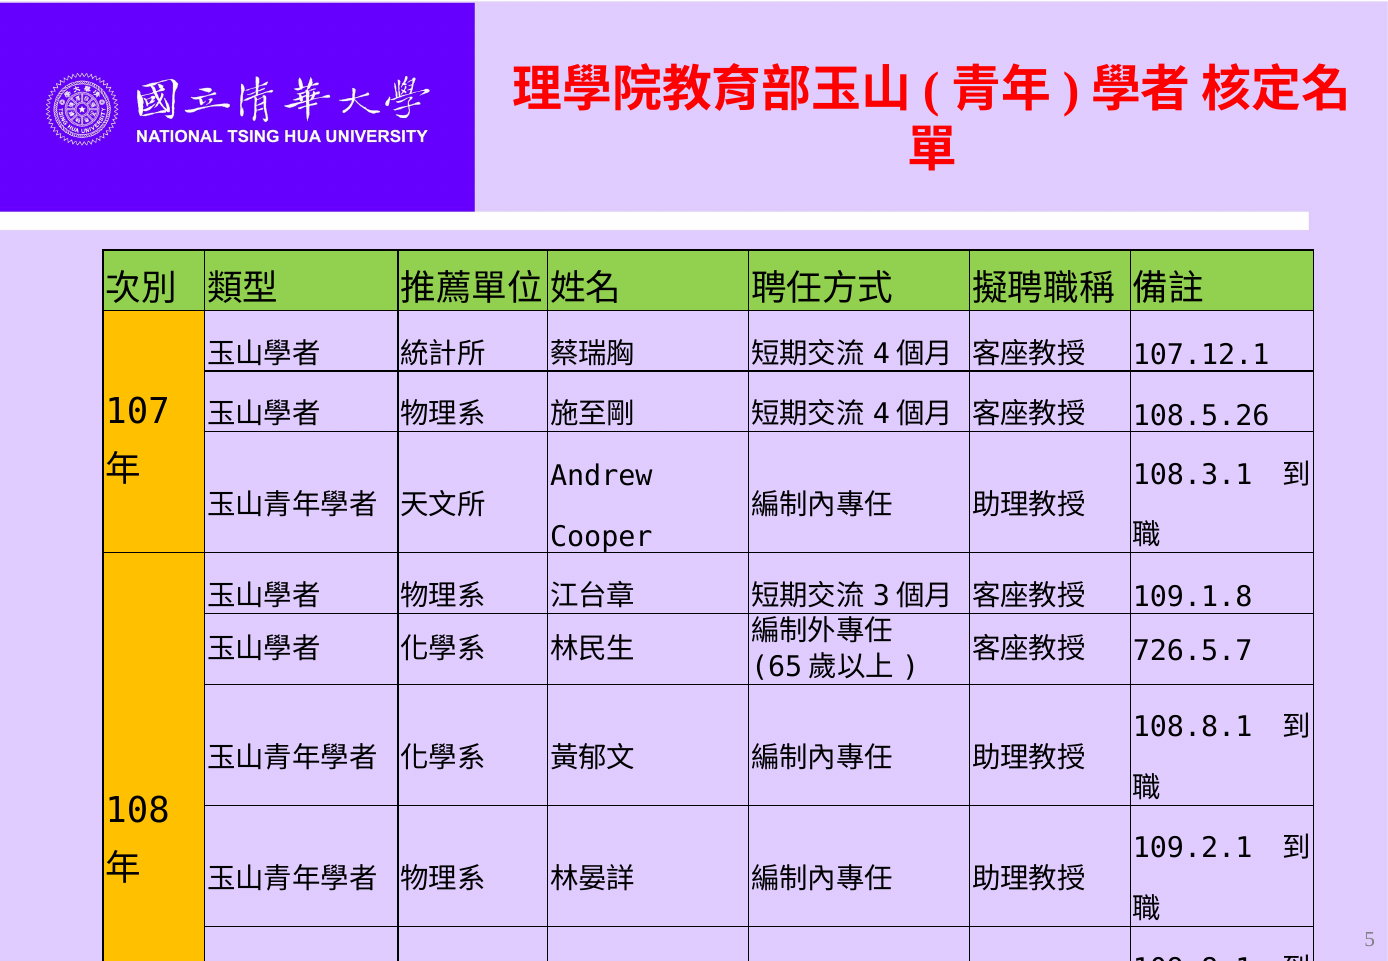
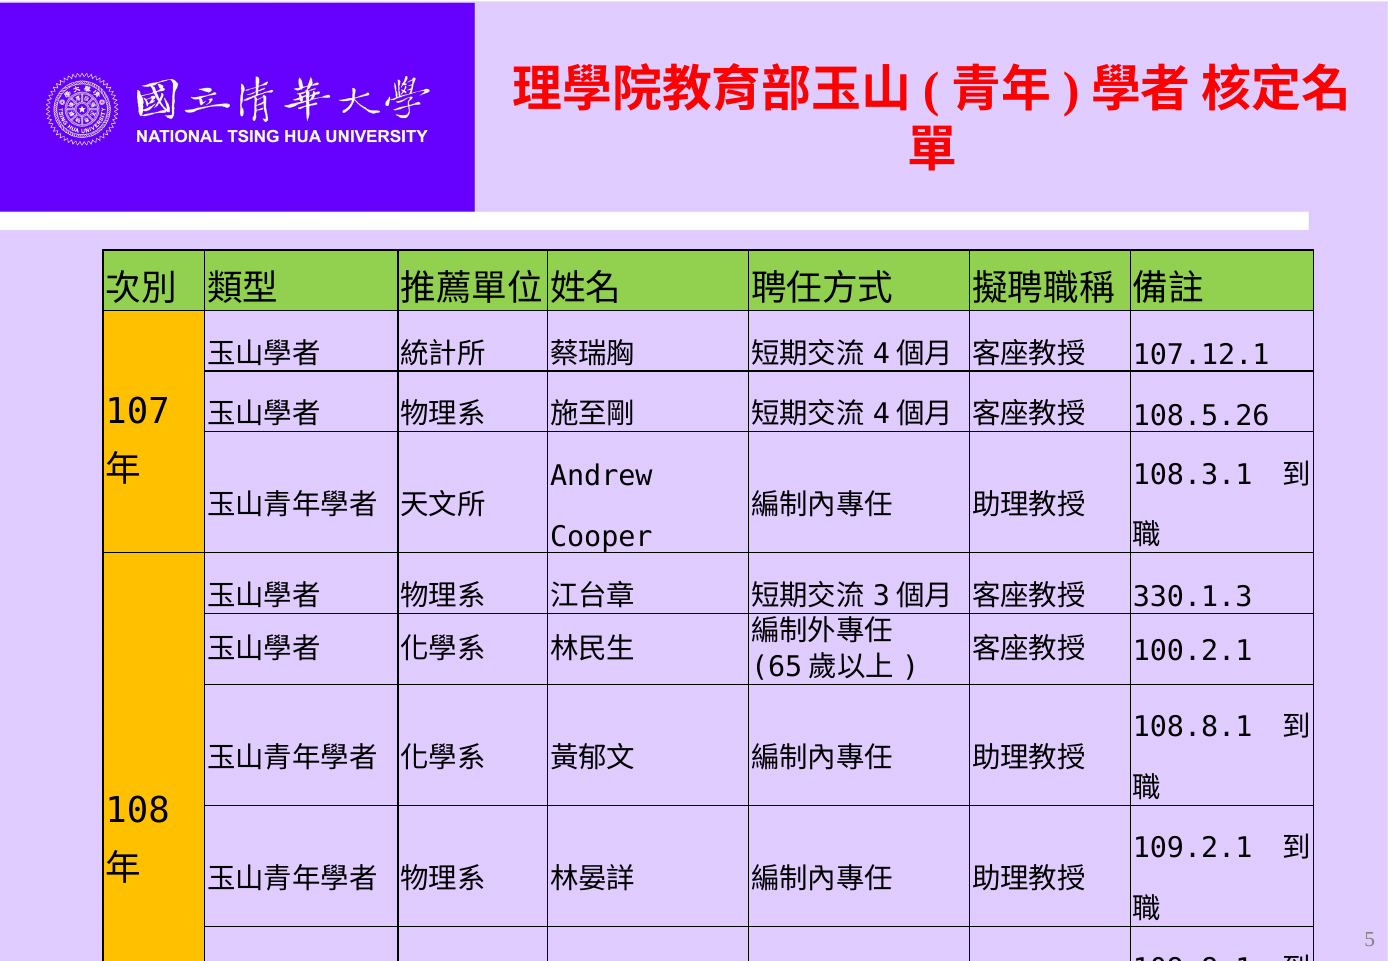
109.1.8: 109.1.8 -> 330.1.3 (1193, 597)
726.5.7: 726.5.7 -> 100.2.1 (1193, 651)
